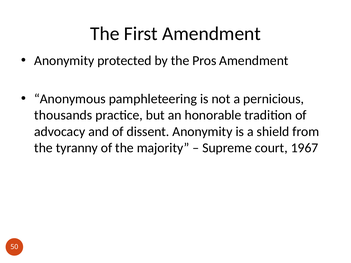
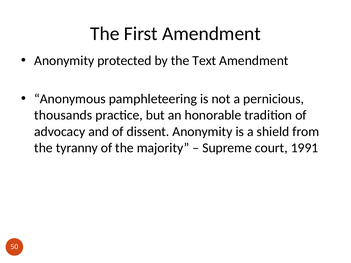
Pros: Pros -> Text (204, 61)
1967: 1967 -> 1991 (305, 148)
